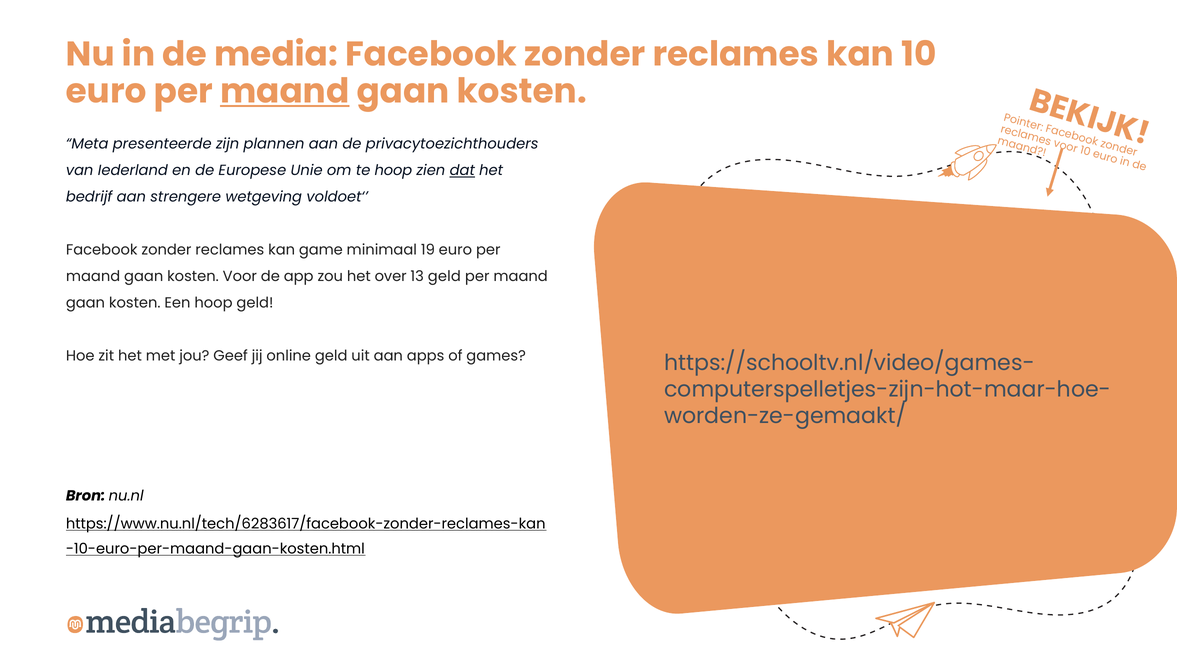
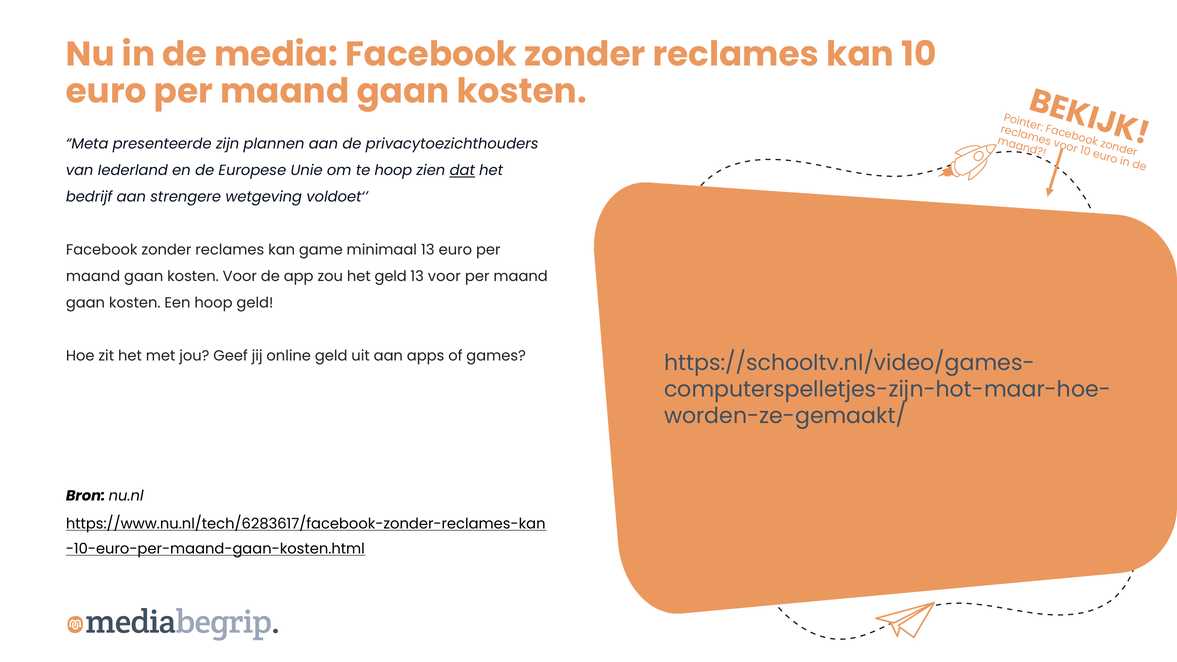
maand underline: present -> none (285, 91)
minimaal 19: 19 -> 13 (428, 250)
het over: over -> geld (391, 276)
13 geld: geld -> voor (444, 276)
